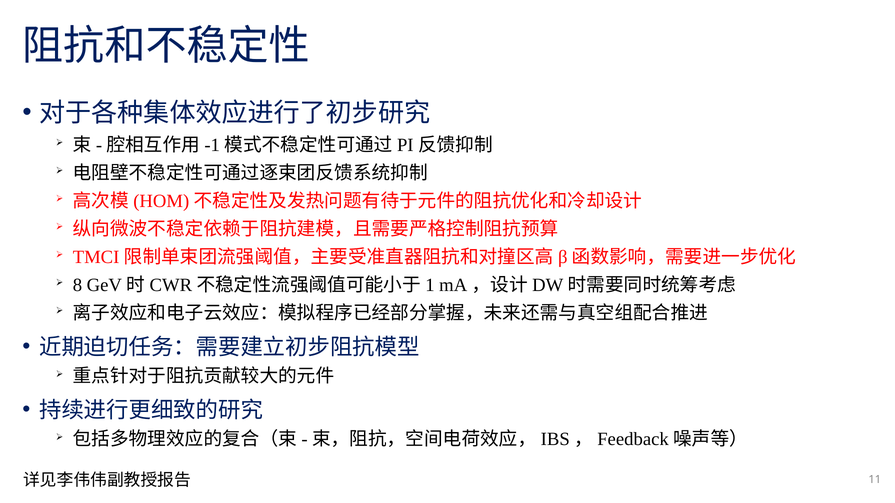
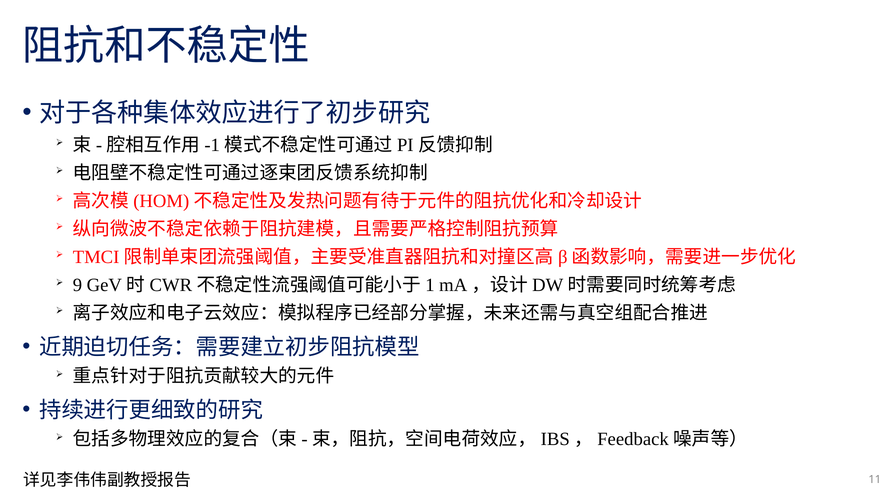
8: 8 -> 9 (77, 285)
